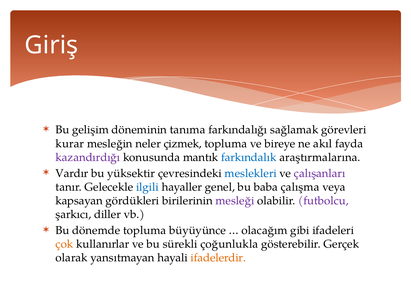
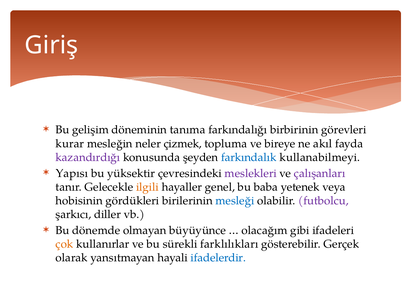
sağlamak: sağlamak -> birbirinin (294, 130)
mantık: mantık -> şeyden (201, 157)
araştırmalarına: araştırmalarına -> kullanabilmeyi (320, 157)
Vardır: Vardır -> Yapısı (72, 173)
meslekleri colour: blue -> purple (251, 173)
ilgili colour: blue -> orange (147, 187)
çalışma: çalışma -> yetenek (300, 187)
kapsayan: kapsayan -> hobisinin (79, 201)
mesleği colour: purple -> blue (235, 201)
dönemde topluma: topluma -> olmayan (145, 231)
çoğunlukla: çoğunlukla -> farklılıkları (229, 244)
ifadelerdir colour: orange -> blue (218, 258)
